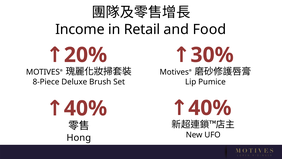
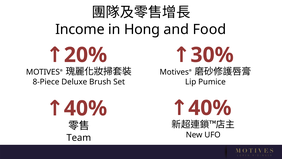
Retail: Retail -> Hong (142, 29)
Hong: Hong -> Team (79, 137)
